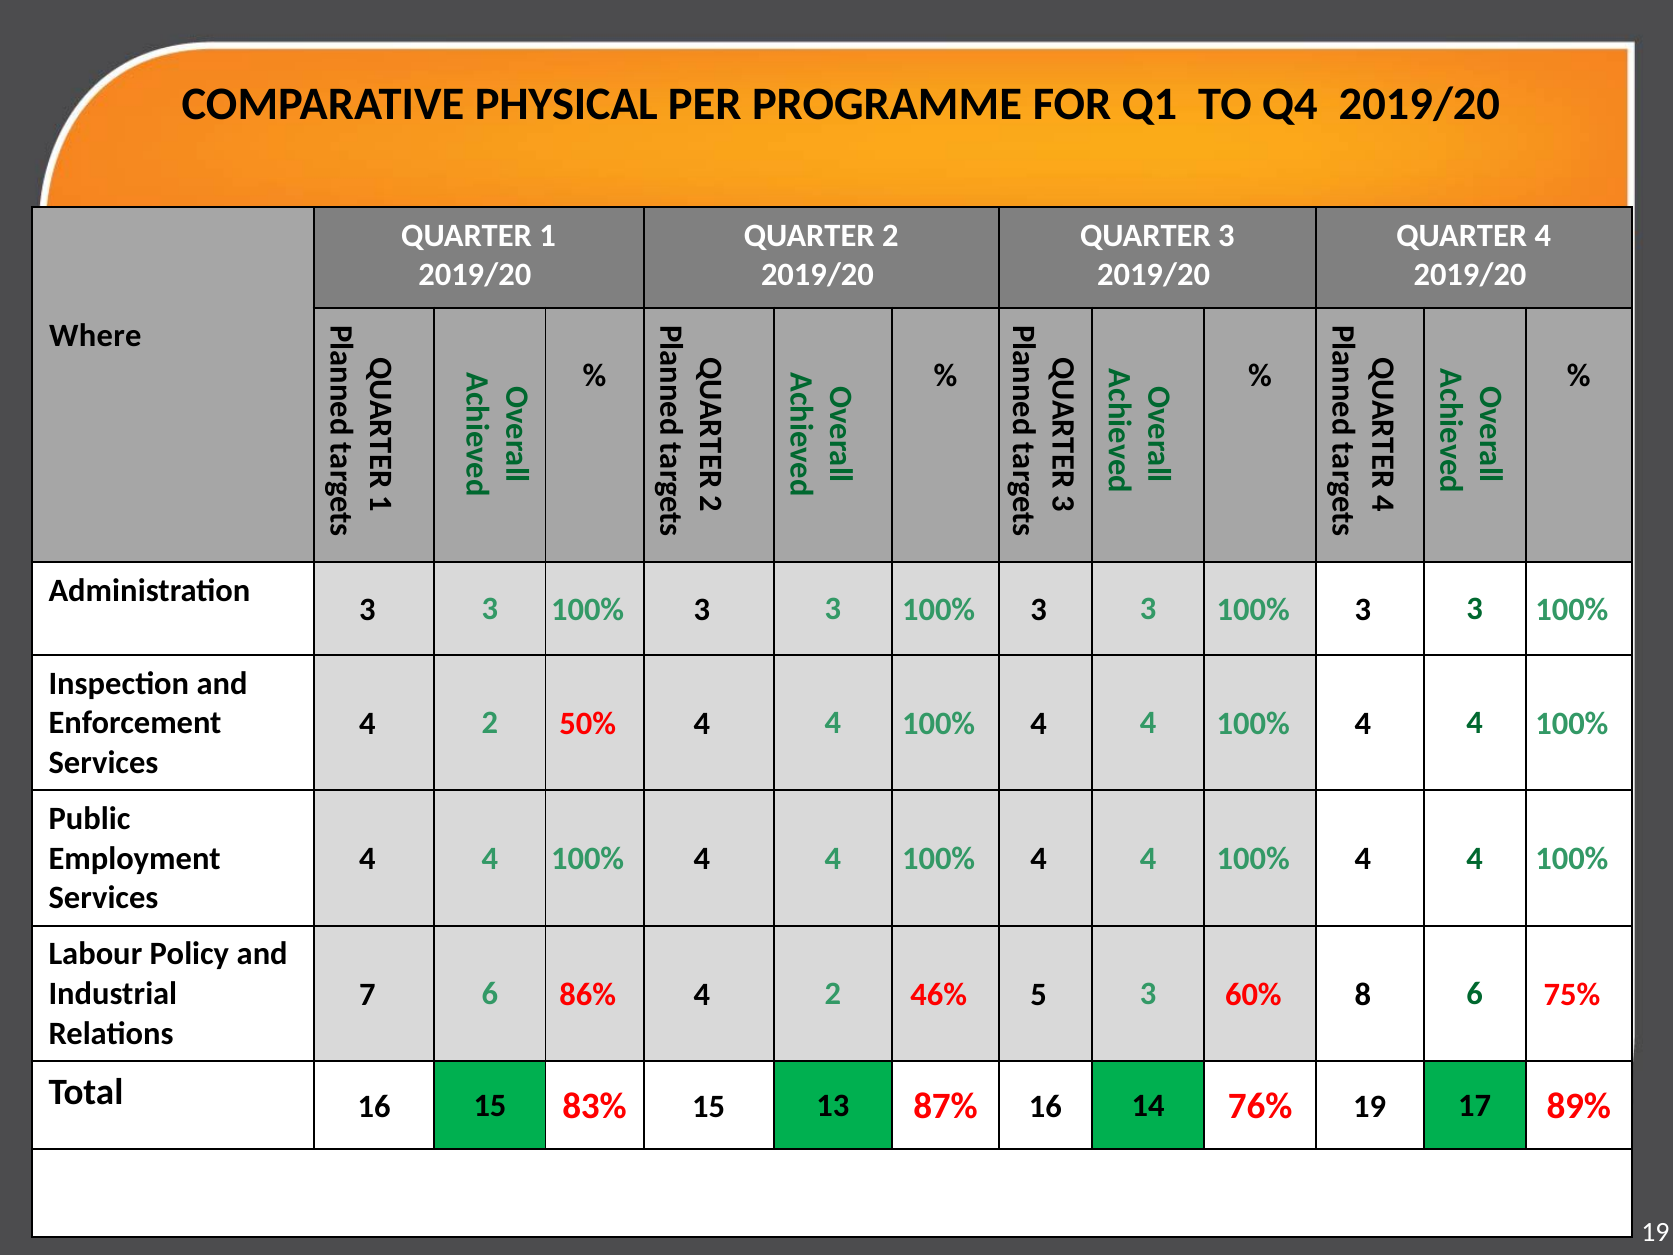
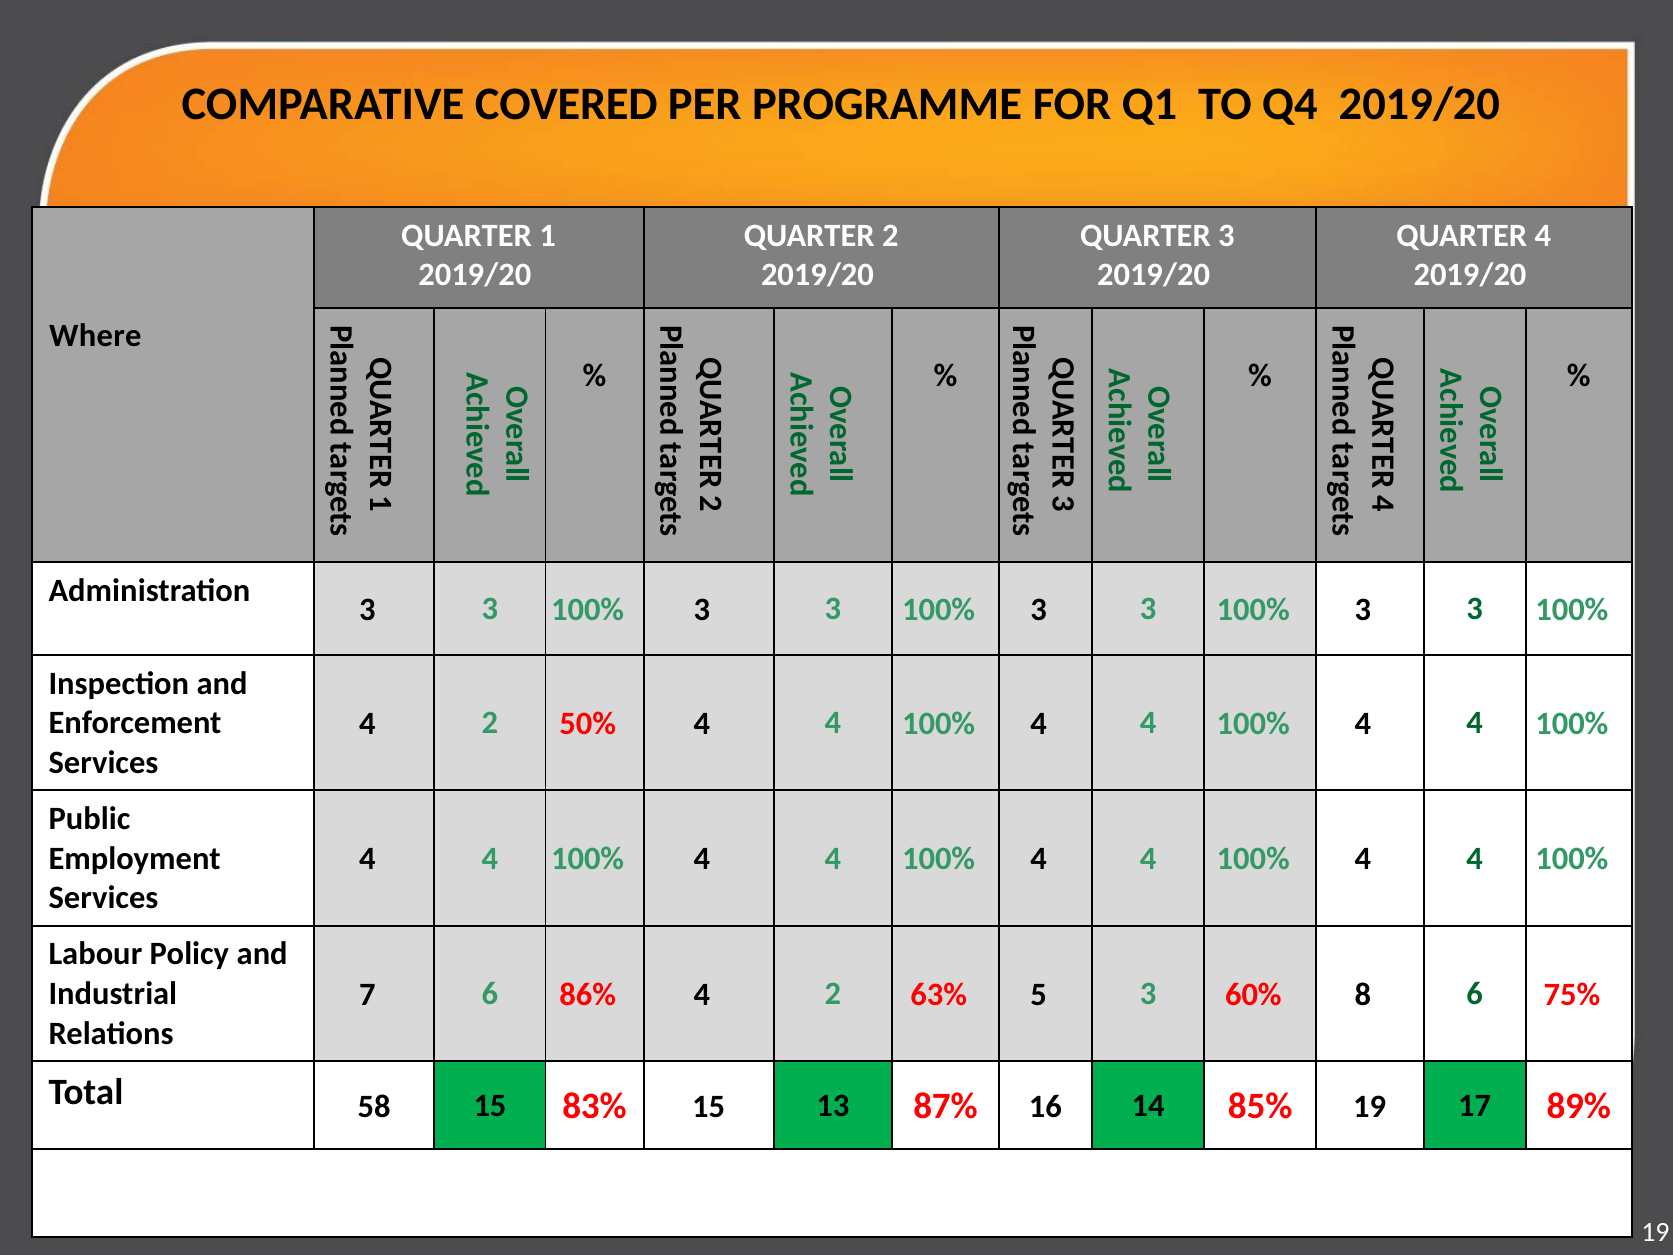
PHYSICAL: PHYSICAL -> COVERED (566, 104)
46%: 46% -> 63% (939, 994)
Total 16: 16 -> 58 (374, 1106)
76%: 76% -> 85% (1260, 1106)
